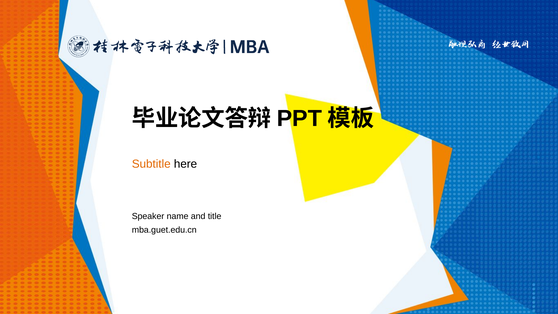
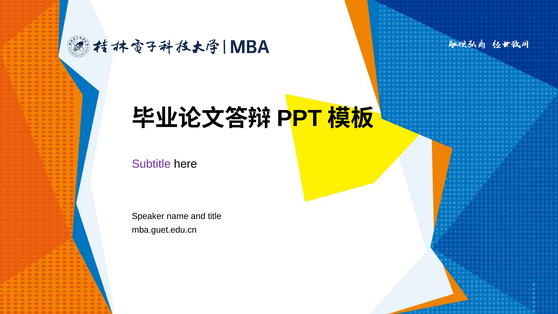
Subtitle colour: orange -> purple (151, 164)
